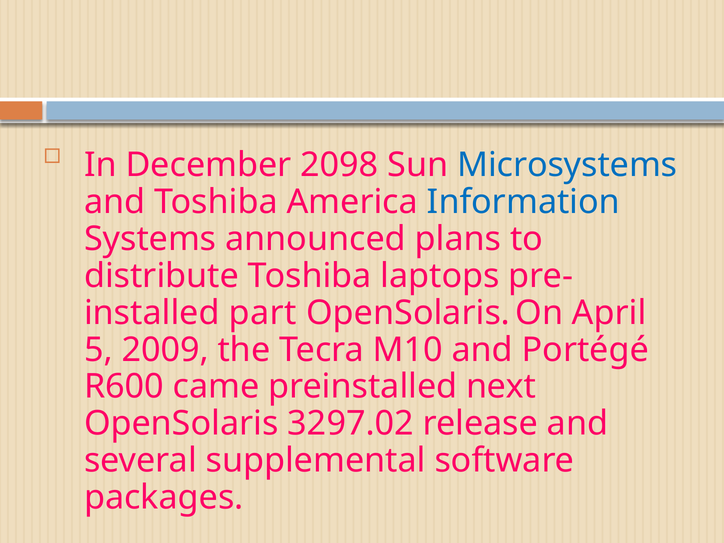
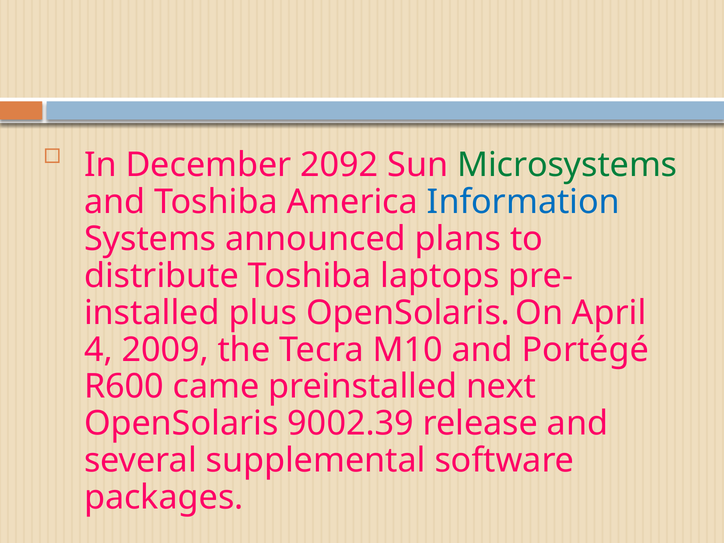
2098: 2098 -> 2092 (339, 165)
Microsystems colour: blue -> green (567, 165)
part: part -> plus (263, 313)
5: 5 -> 4 (98, 350)
3297.02: 3297.02 -> 9002.39 (351, 424)
